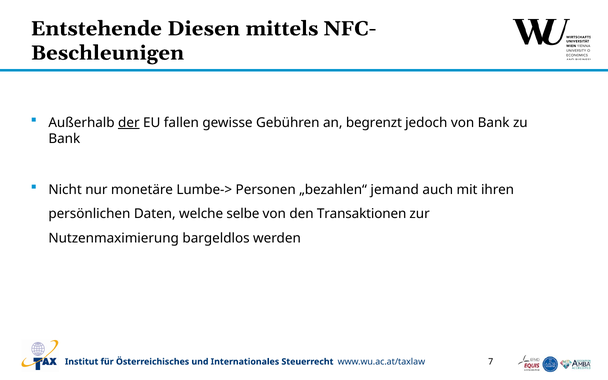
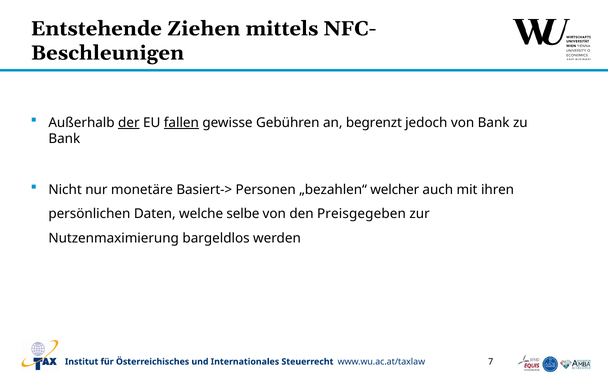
Diesen: Diesen -> Ziehen (204, 29)
fallen underline: none -> present (181, 123)
Lumbe->: Lumbe-> -> Basiert-> (204, 190)
jemand: jemand -> welcher (395, 190)
Transaktionen: Transaktionen -> Preisgegeben (361, 214)
